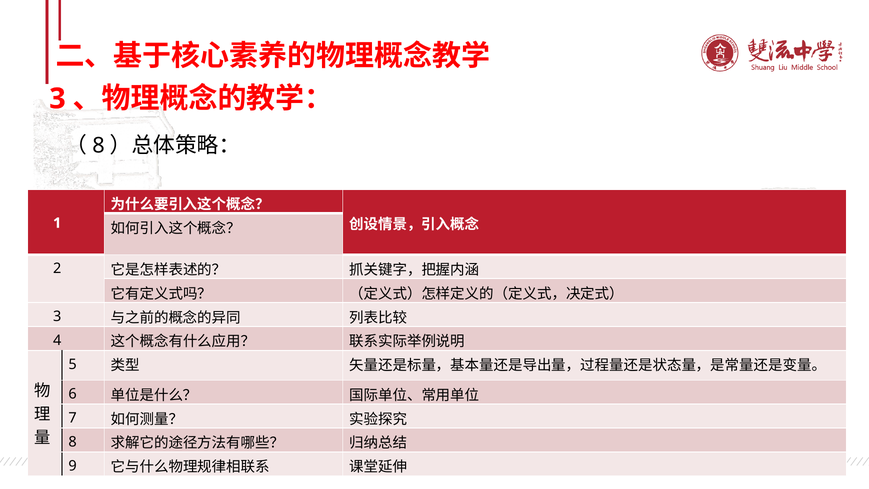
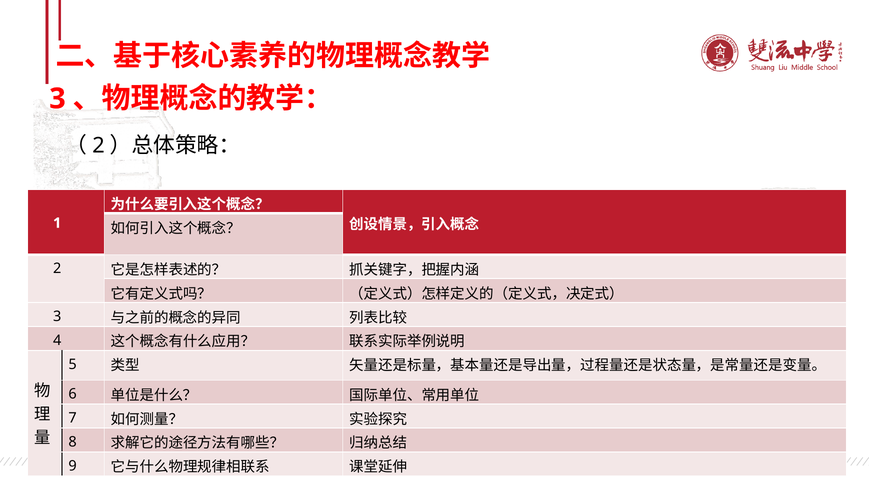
8: 8 -> 2 (99, 145)
